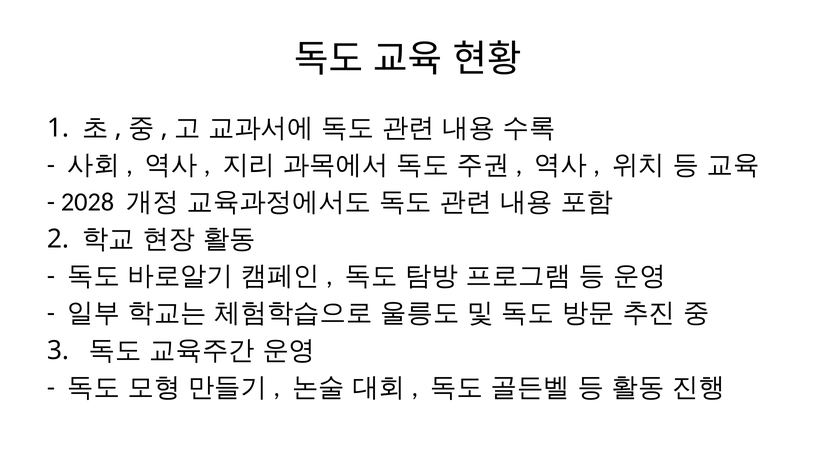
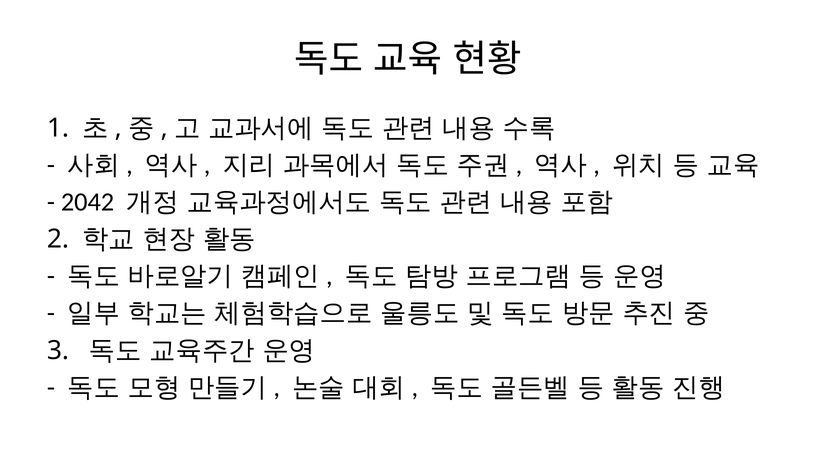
2028: 2028 -> 2042 (88, 202)
